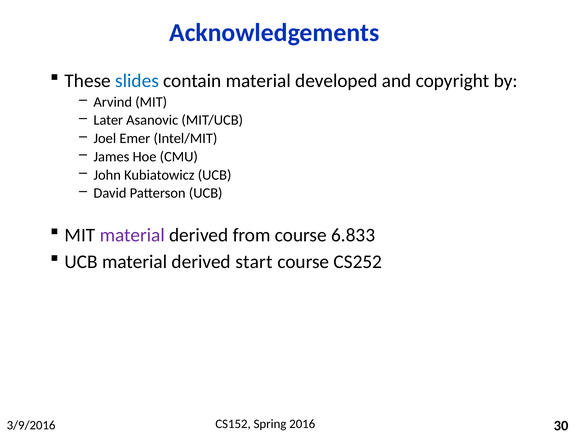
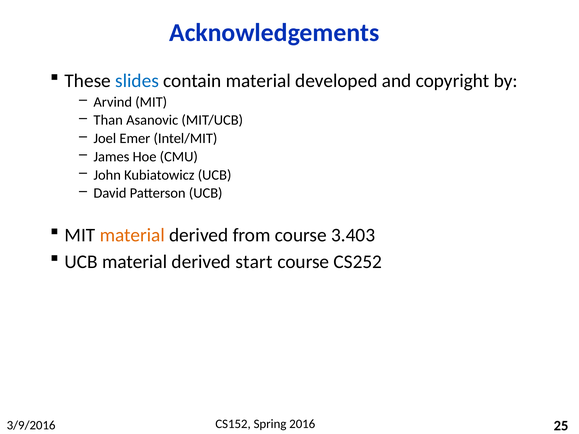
Later: Later -> Than (108, 120)
material colour: purple -> orange (132, 235)
6.833: 6.833 -> 3.403 (353, 235)
30: 30 -> 25 (561, 426)
